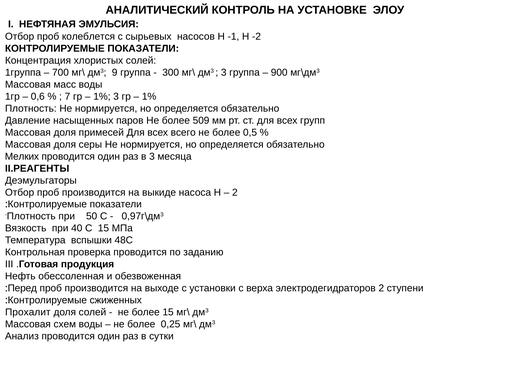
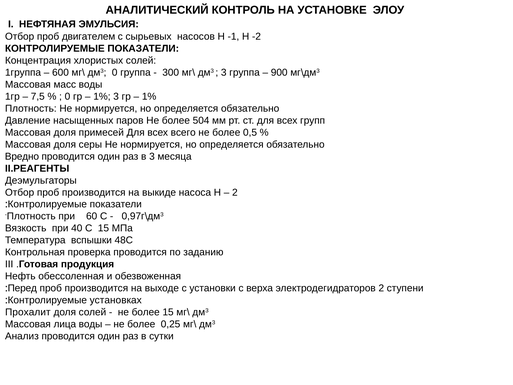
колеблется: колеблется -> двигателем (89, 37)
700: 700 -> 600 (60, 72)
дм3 9: 9 -> 0 (115, 72)
0,6: 0,6 -> 7,5 (38, 96)
7: 7 -> 0 (67, 96)
509: 509 -> 504 (201, 120)
Мелких: Мелких -> Вредно (22, 156)
50: 50 -> 60 (92, 216)
сжиженных: сжиженных -> установках (116, 300)
схем: схем -> лица (65, 324)
